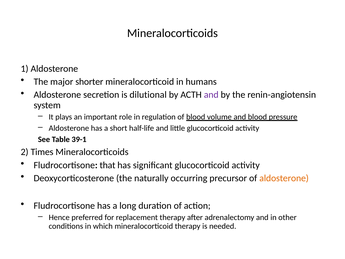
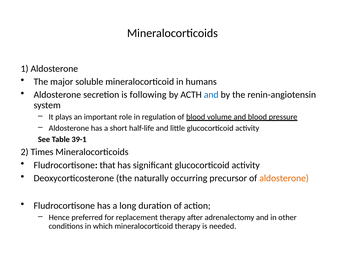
shorter: shorter -> soluble (89, 82)
dilutional: dilutional -> following (148, 95)
and colour: purple -> blue (211, 95)
